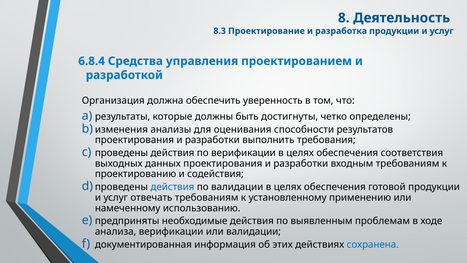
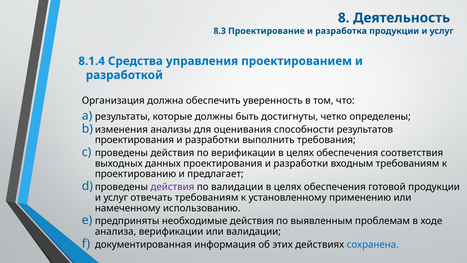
6.8.4: 6.8.4 -> 8.1.4 (92, 61)
содействия: содействия -> предлагает (215, 174)
действия colour: blue -> purple (172, 187)
